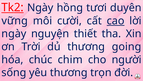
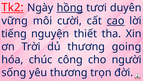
hồng underline: none -> present (70, 8)
ngày: ngày -> tiếng (14, 34)
chim: chim -> công (70, 59)
